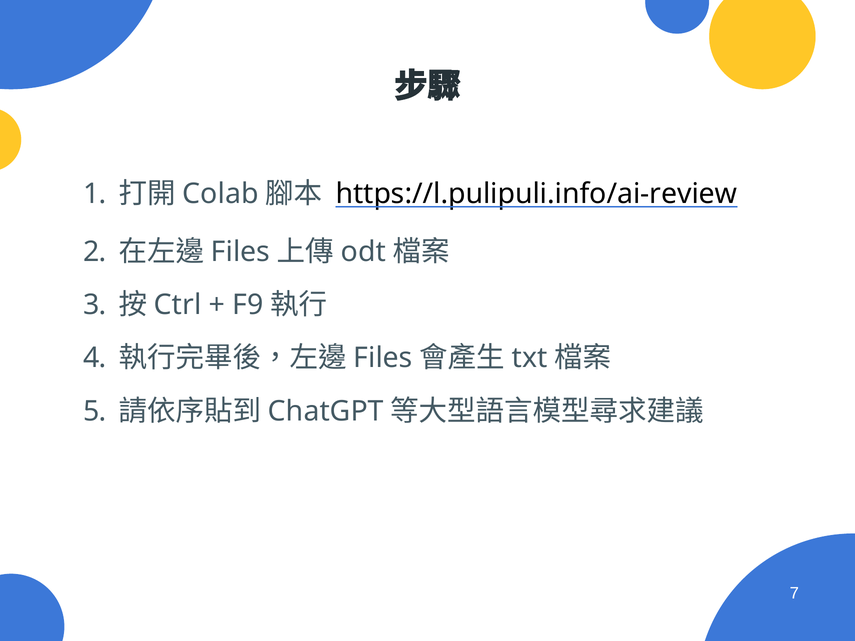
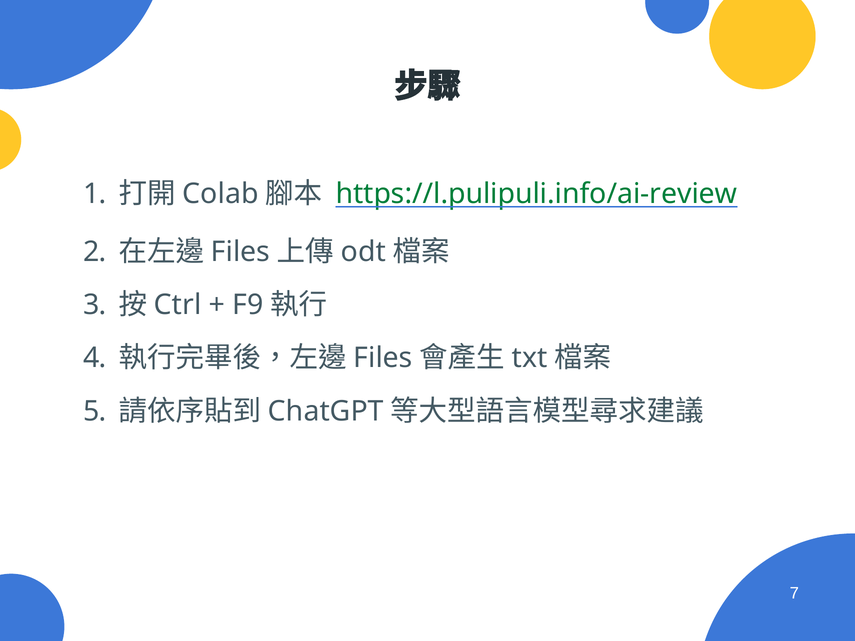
https://l.pulipuli.info/ai-review colour: black -> green (536, 194)
